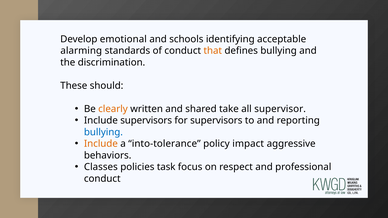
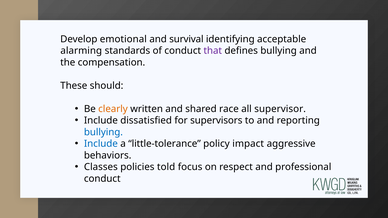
schools: schools -> survival (186, 39)
that colour: orange -> purple (213, 51)
discrimination: discrimination -> compensation (111, 62)
take: take -> race (229, 109)
Include supervisors: supervisors -> dissatisfied (146, 121)
Include colour: orange -> blue (101, 144)
into-tolerance: into-tolerance -> little-tolerance (165, 144)
task: task -> told (166, 167)
